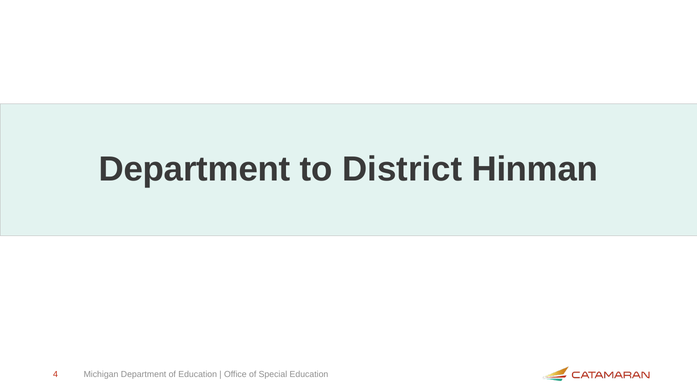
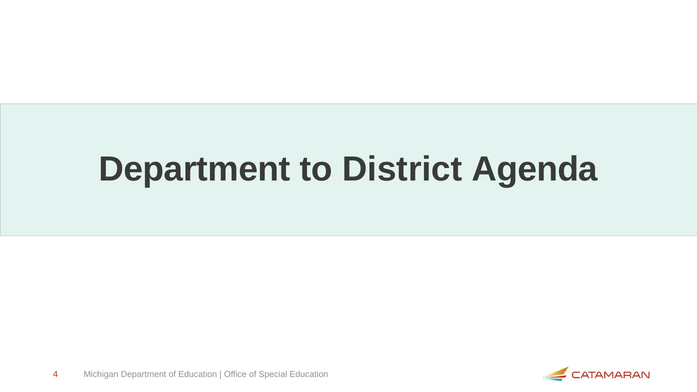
Hinman: Hinman -> Agenda (535, 169)
